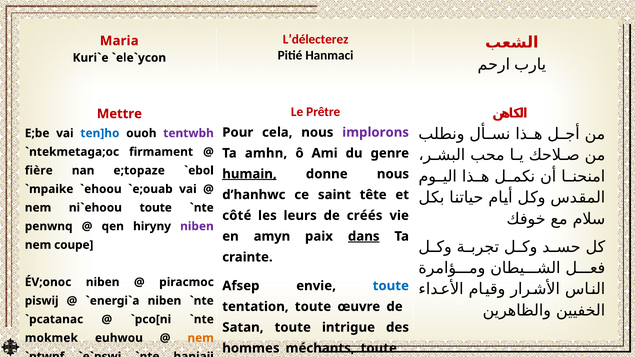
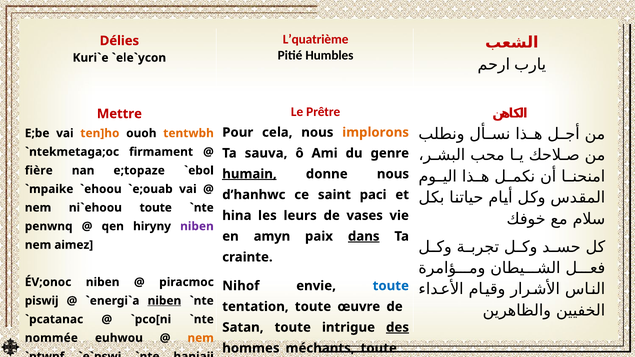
L’délecterez: L’délecterez -> L’quatrième (316, 39)
Maria: Maria -> Délies (119, 41)
Hanmaci: Hanmaci -> Humbles (329, 55)
implorons colour: purple -> orange (376, 132)
ten]ho colour: blue -> orange (100, 133)
tentwbh colour: purple -> orange (189, 133)
amhn: amhn -> sauva (266, 153)
tête: tête -> paci (373, 195)
côté: côté -> hina (237, 216)
créés: créés -> vases (365, 216)
coupe: coupe -> aimez (74, 245)
Afsep: Afsep -> Nihof (241, 286)
niben underline: none -> present (164, 301)
des underline: none -> present (397, 328)
mokmek: mokmek -> nommée (51, 338)
